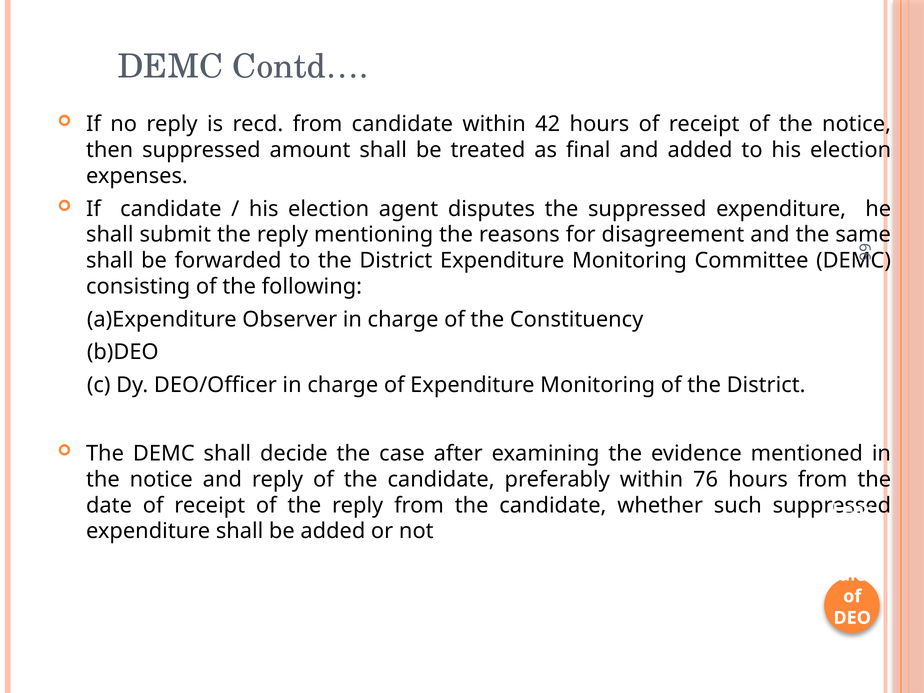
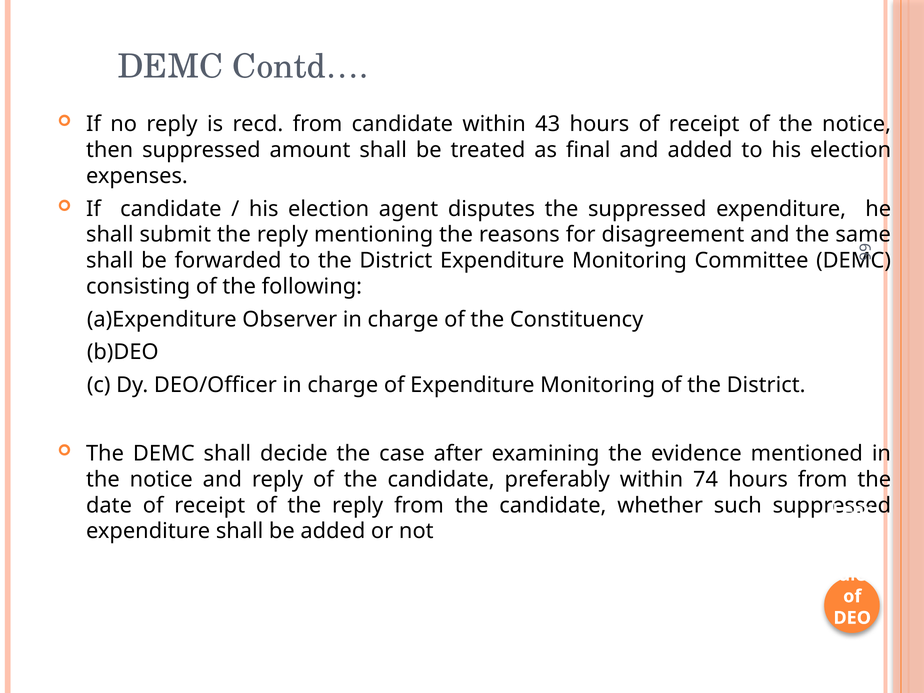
42: 42 -> 43 (548, 124)
76: 76 -> 74 (706, 479)
